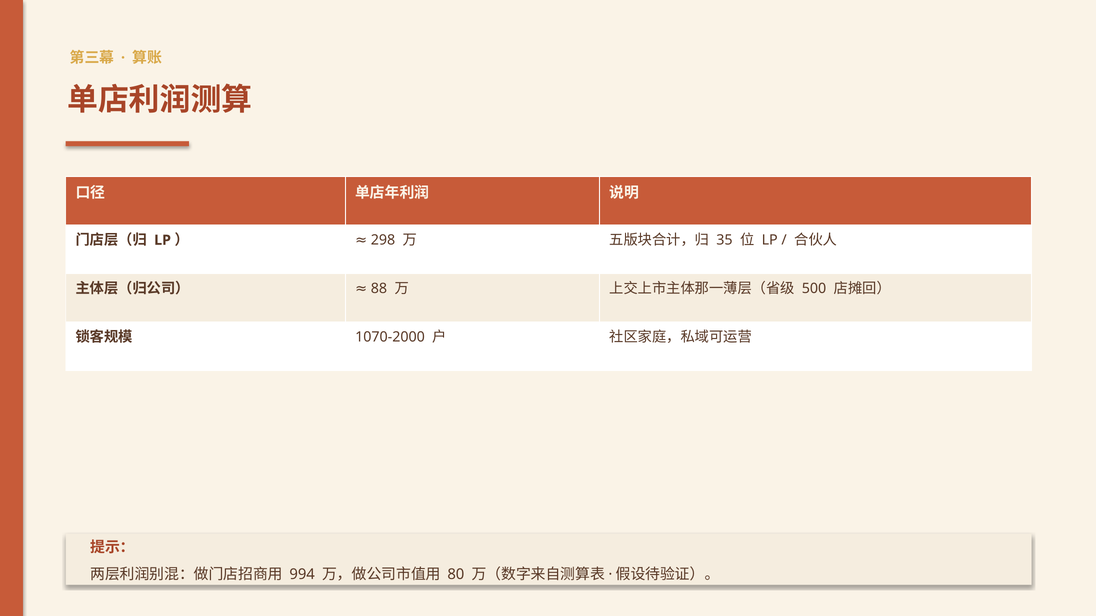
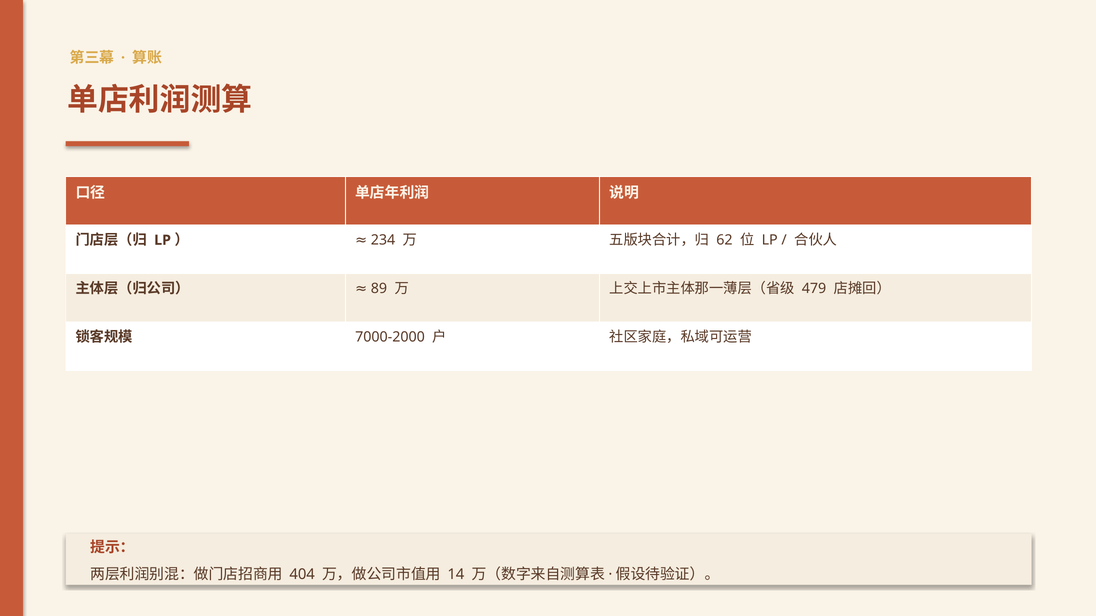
298: 298 -> 234 (383, 240)
35: 35 -> 62 (724, 240)
88: 88 -> 89 (379, 289)
500: 500 -> 479 (814, 289)
1070-2000: 1070-2000 -> 7000-2000 (390, 337)
994: 994 -> 404 (302, 575)
80: 80 -> 14 (456, 575)
